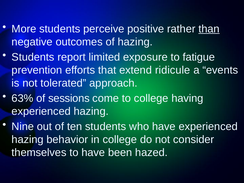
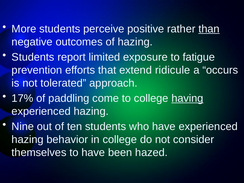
events: events -> occurs (220, 70)
63%: 63% -> 17% (22, 98)
sessions: sessions -> paddling (69, 98)
having underline: none -> present (187, 98)
